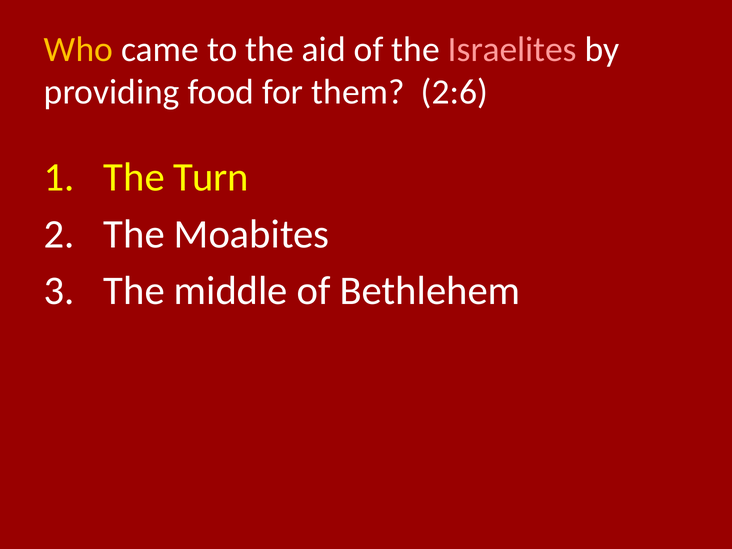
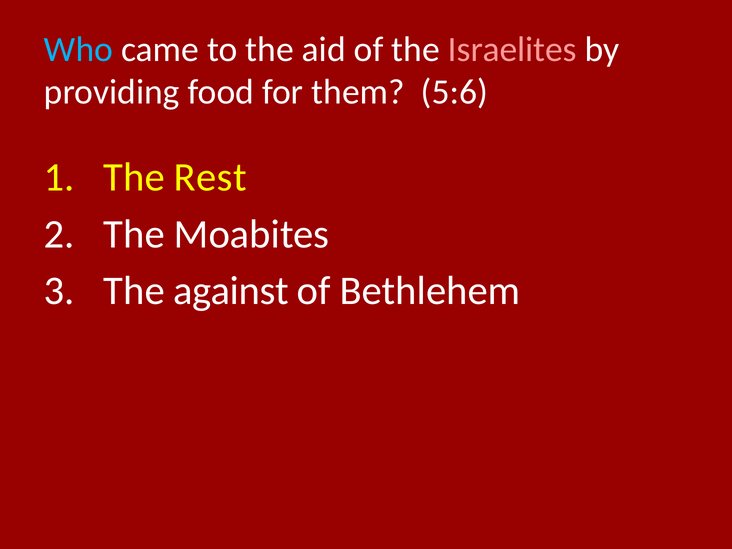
Who colour: yellow -> light blue (78, 49)
2:6: 2:6 -> 5:6 (454, 92)
Turn: Turn -> Rest (210, 177)
middle: middle -> against (231, 291)
